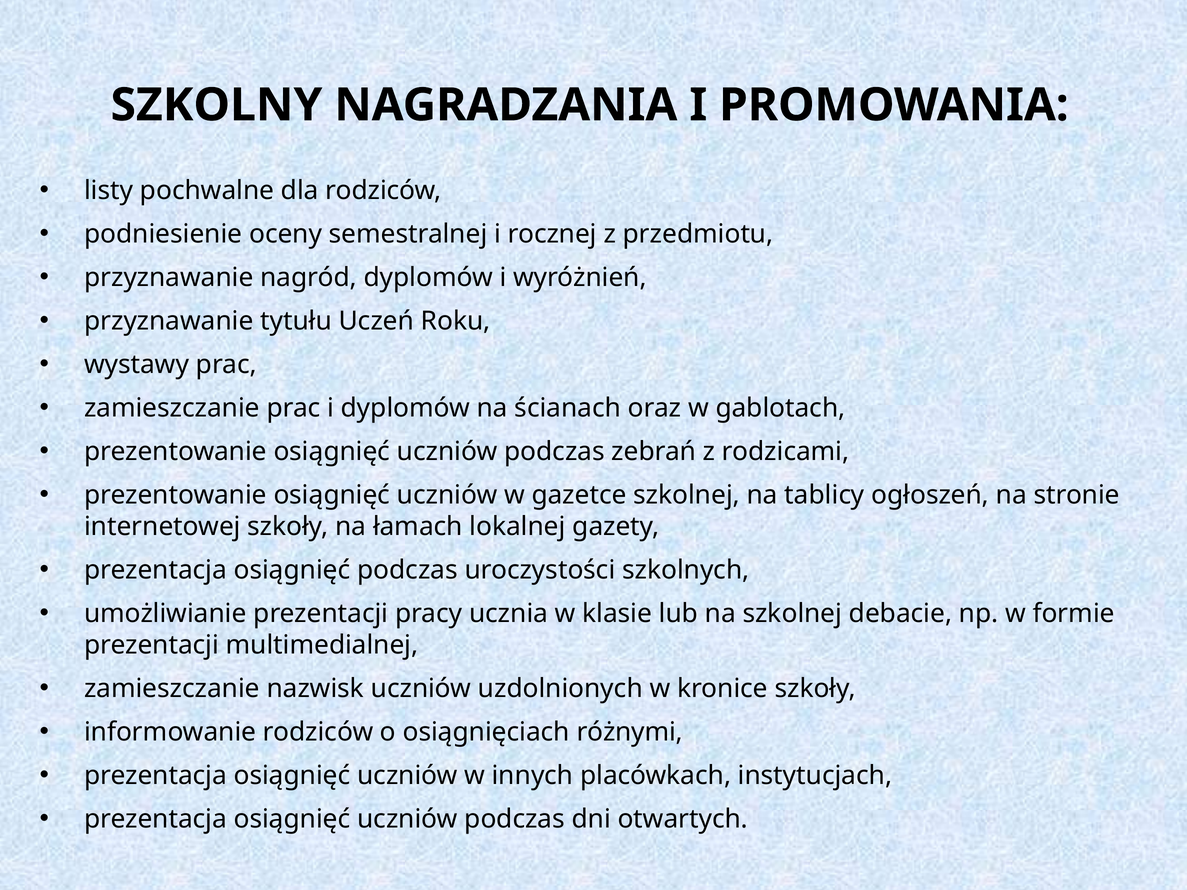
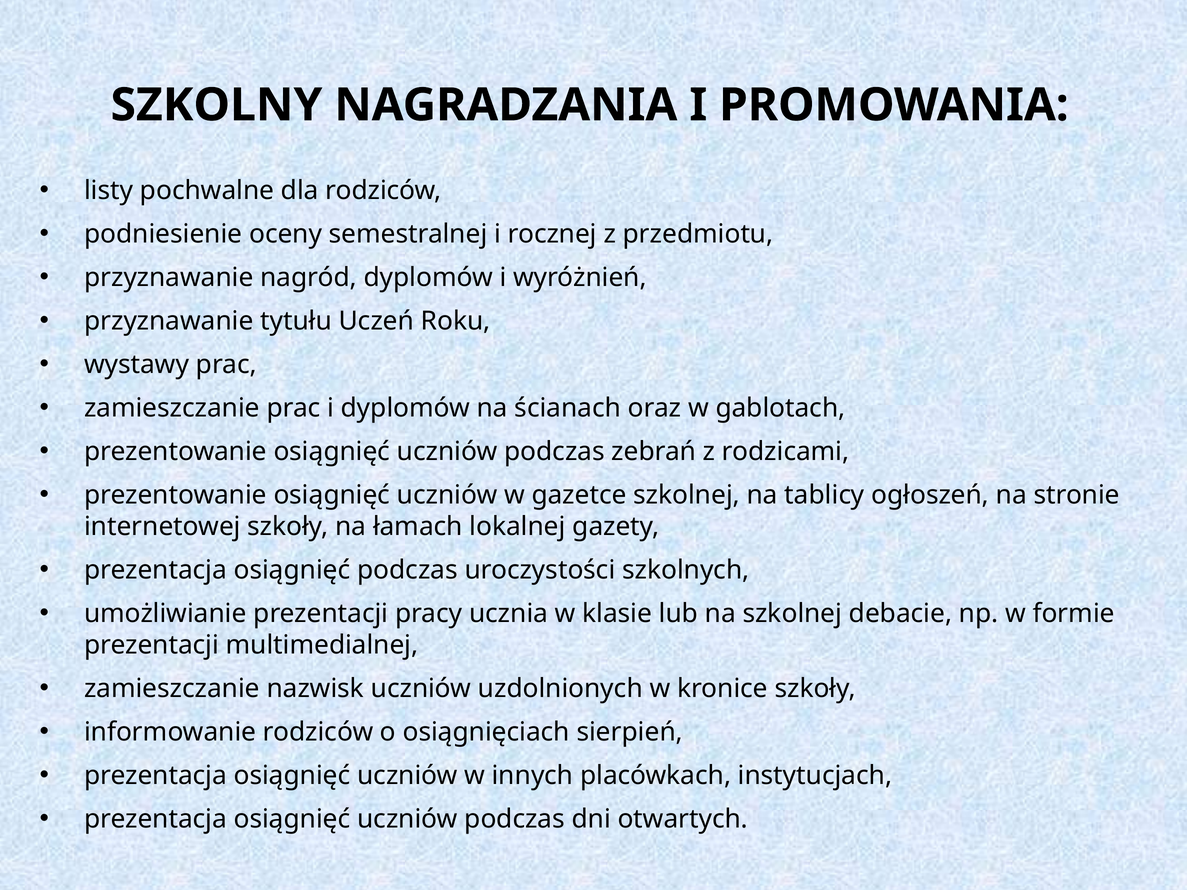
różnymi: różnymi -> sierpień (630, 732)
